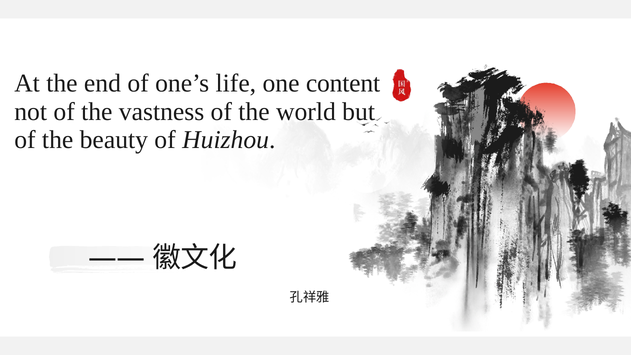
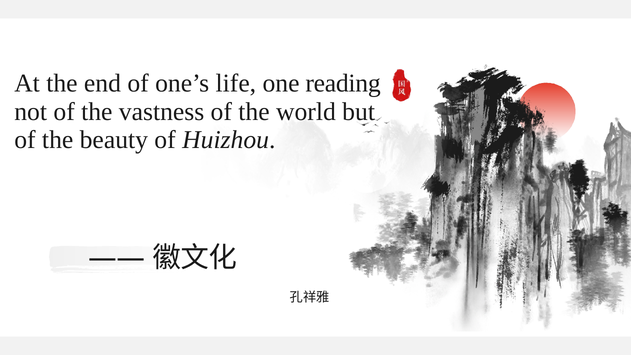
content: content -> reading (343, 83)
